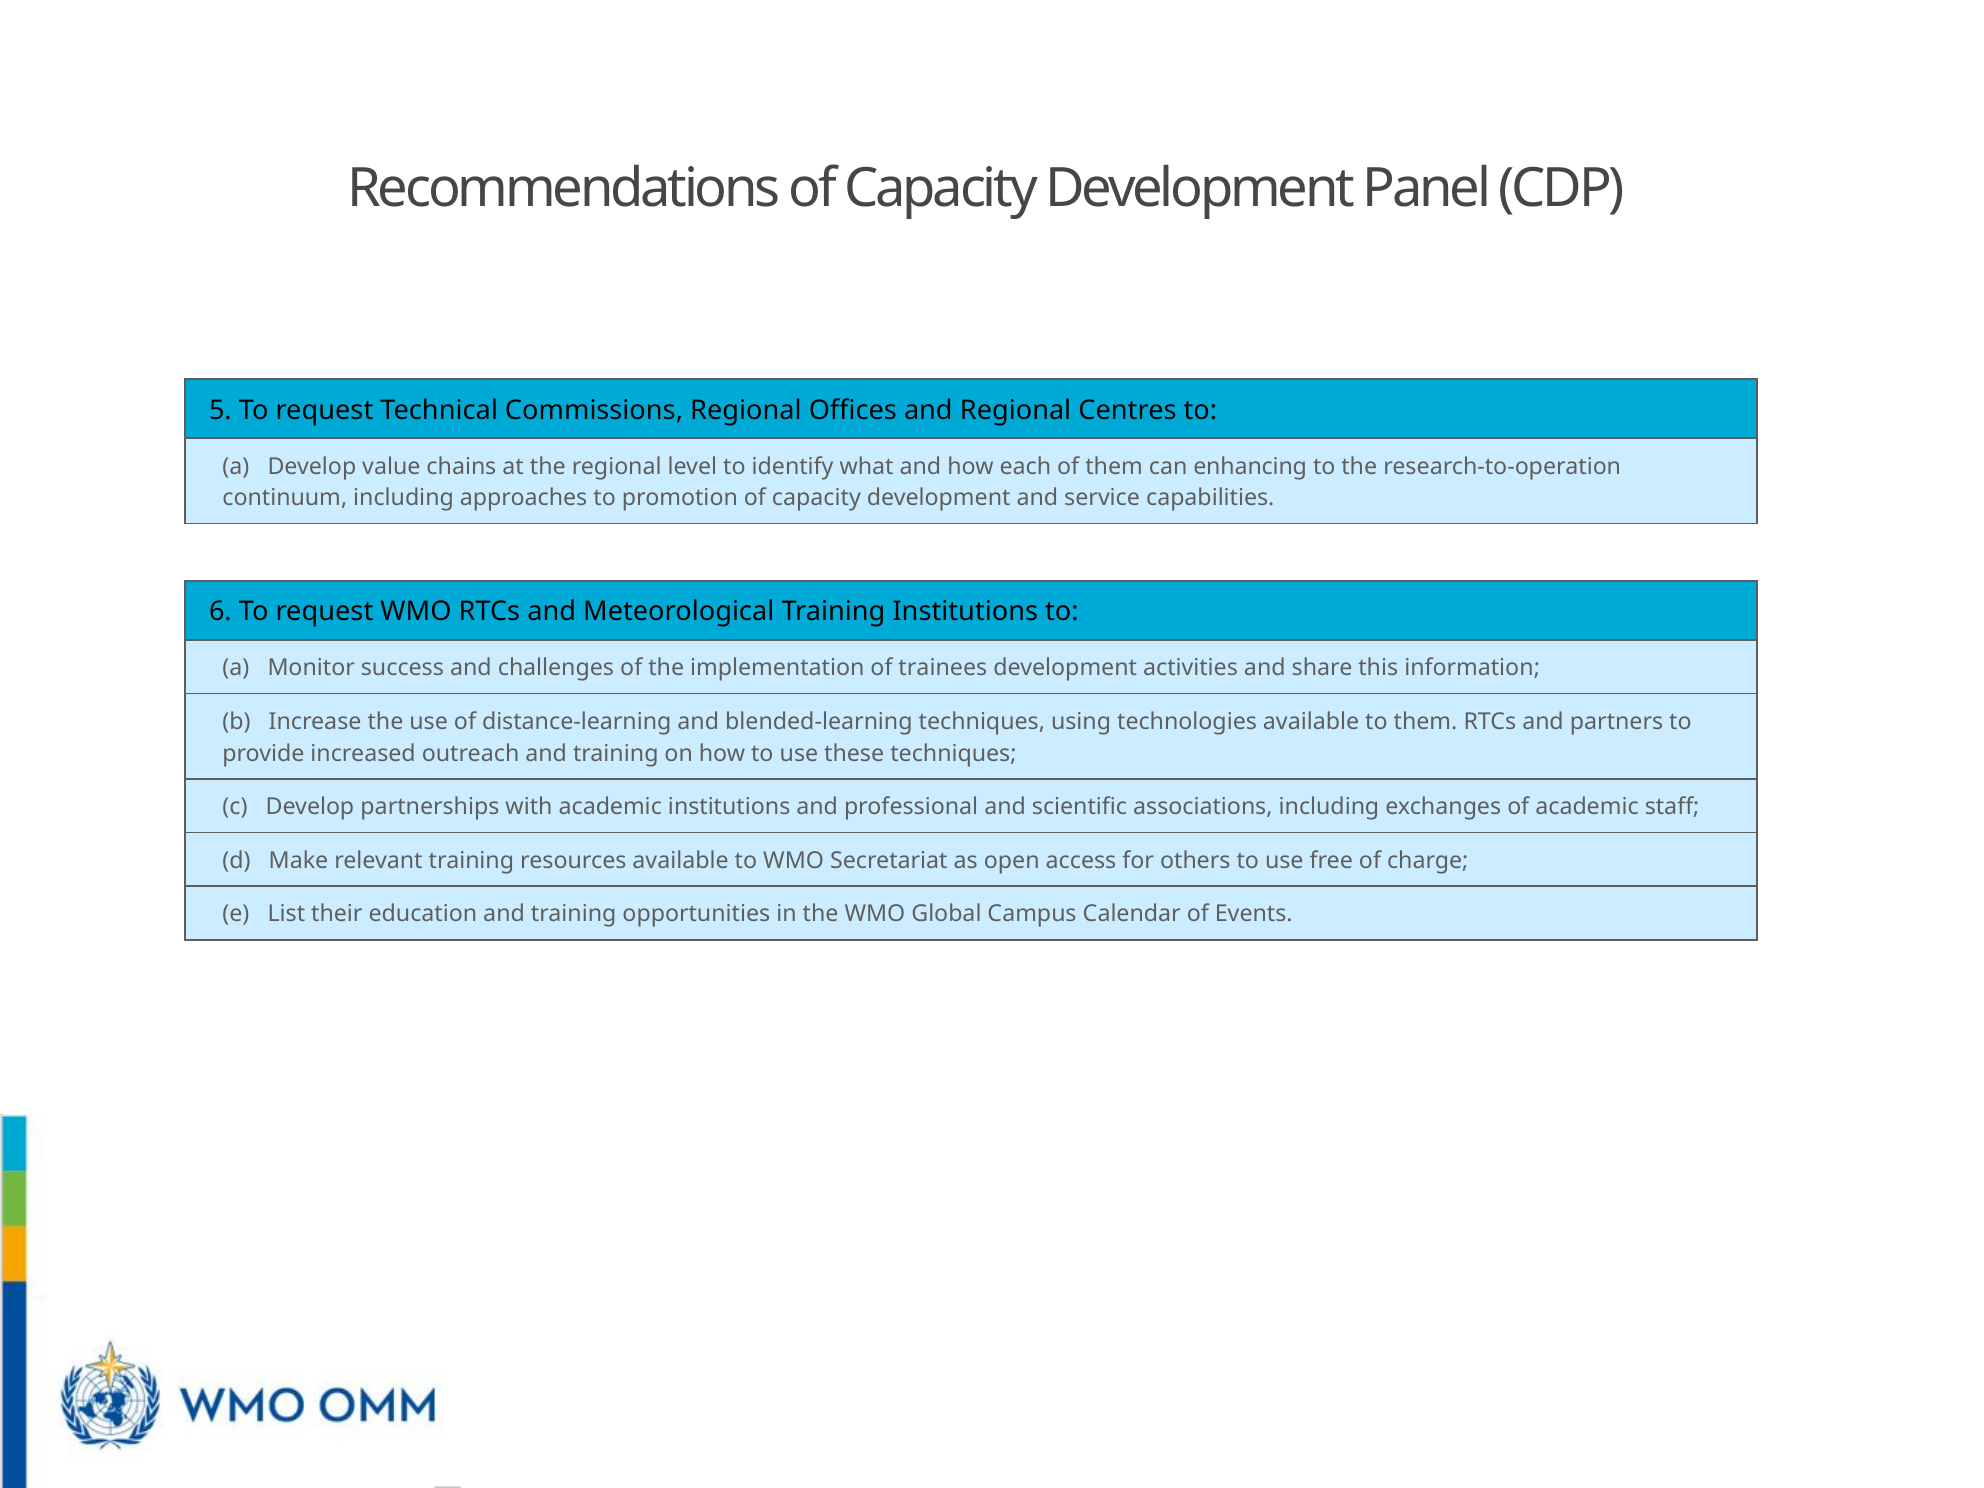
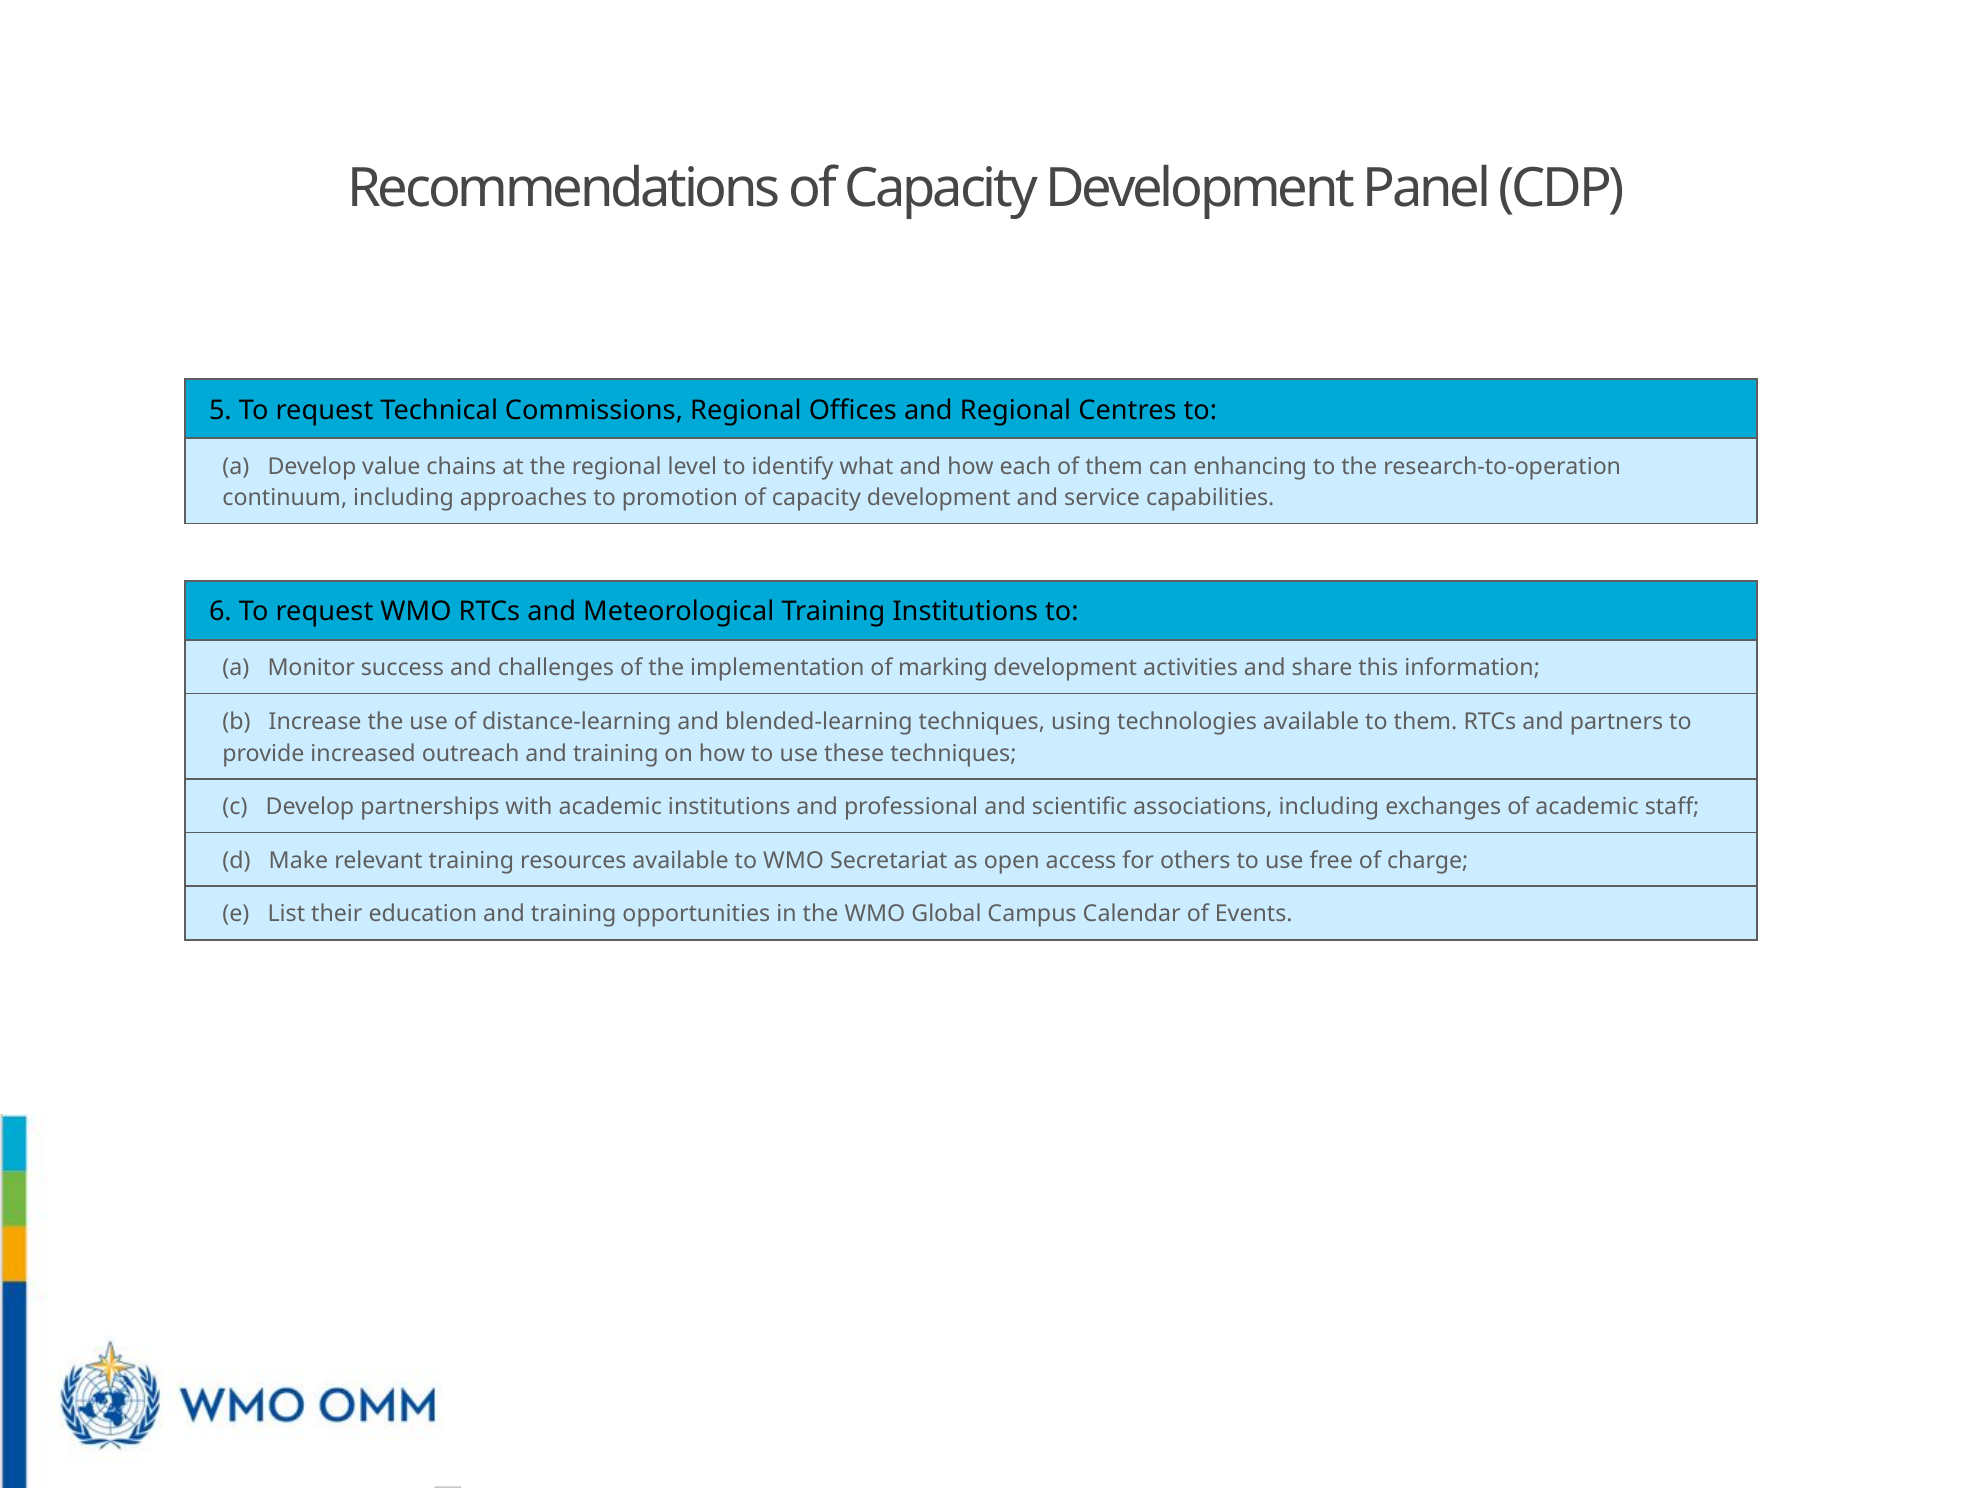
trainees: trainees -> marking (943, 668)
